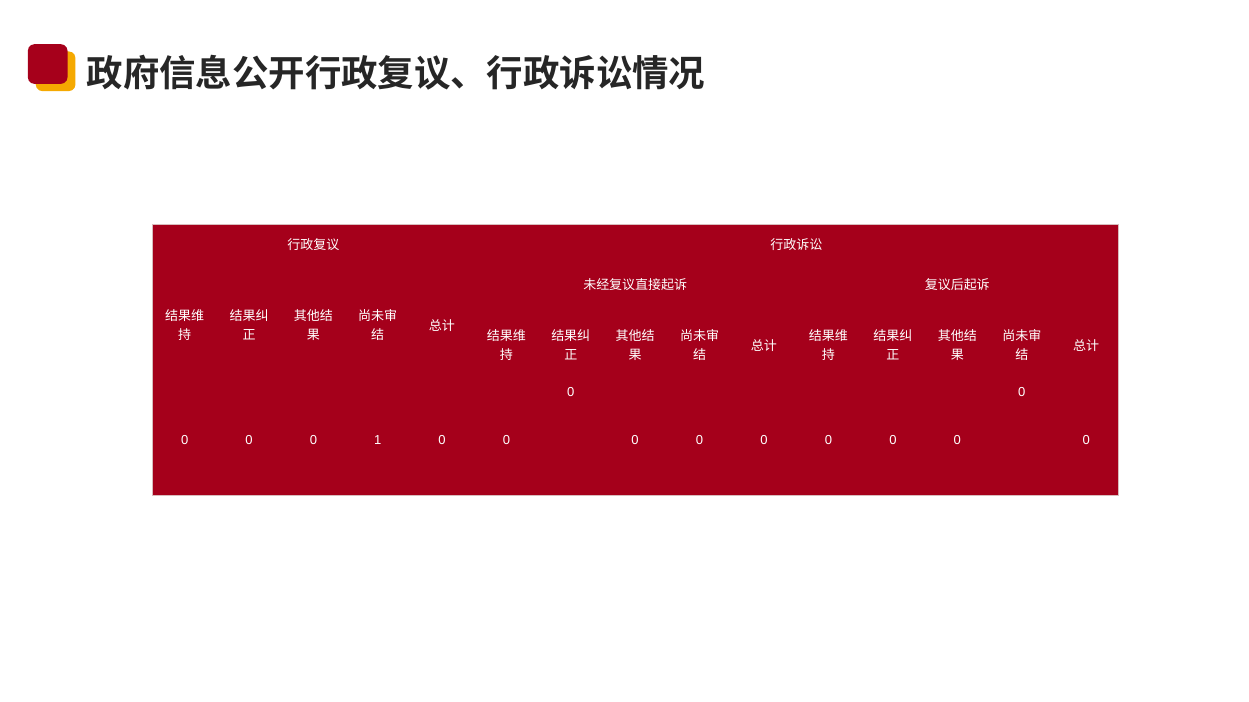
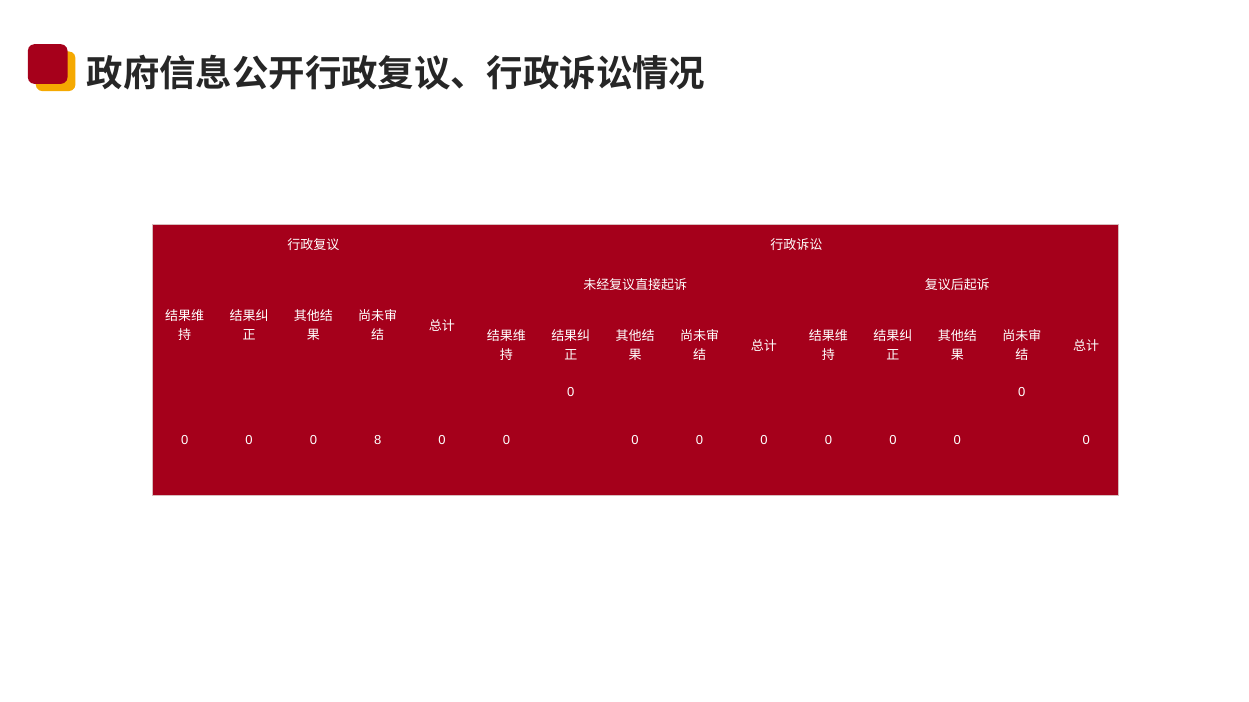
1: 1 -> 8 (378, 441)
